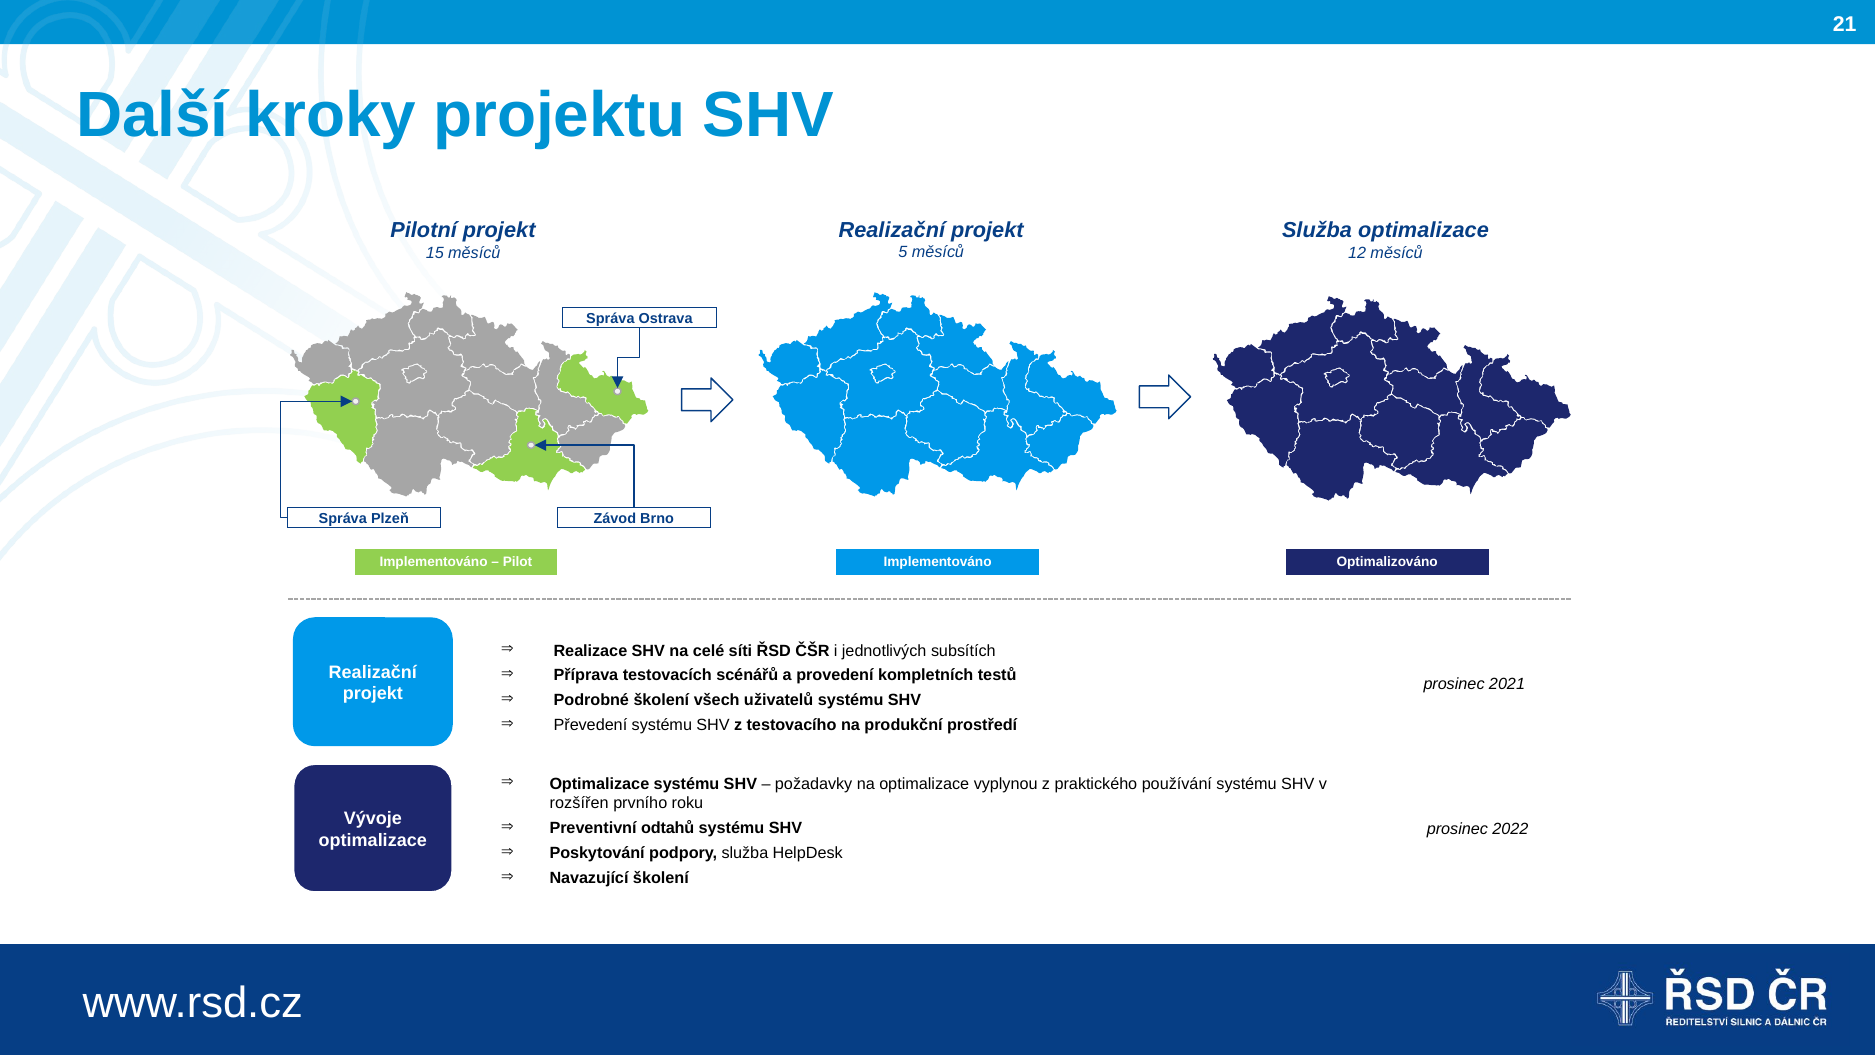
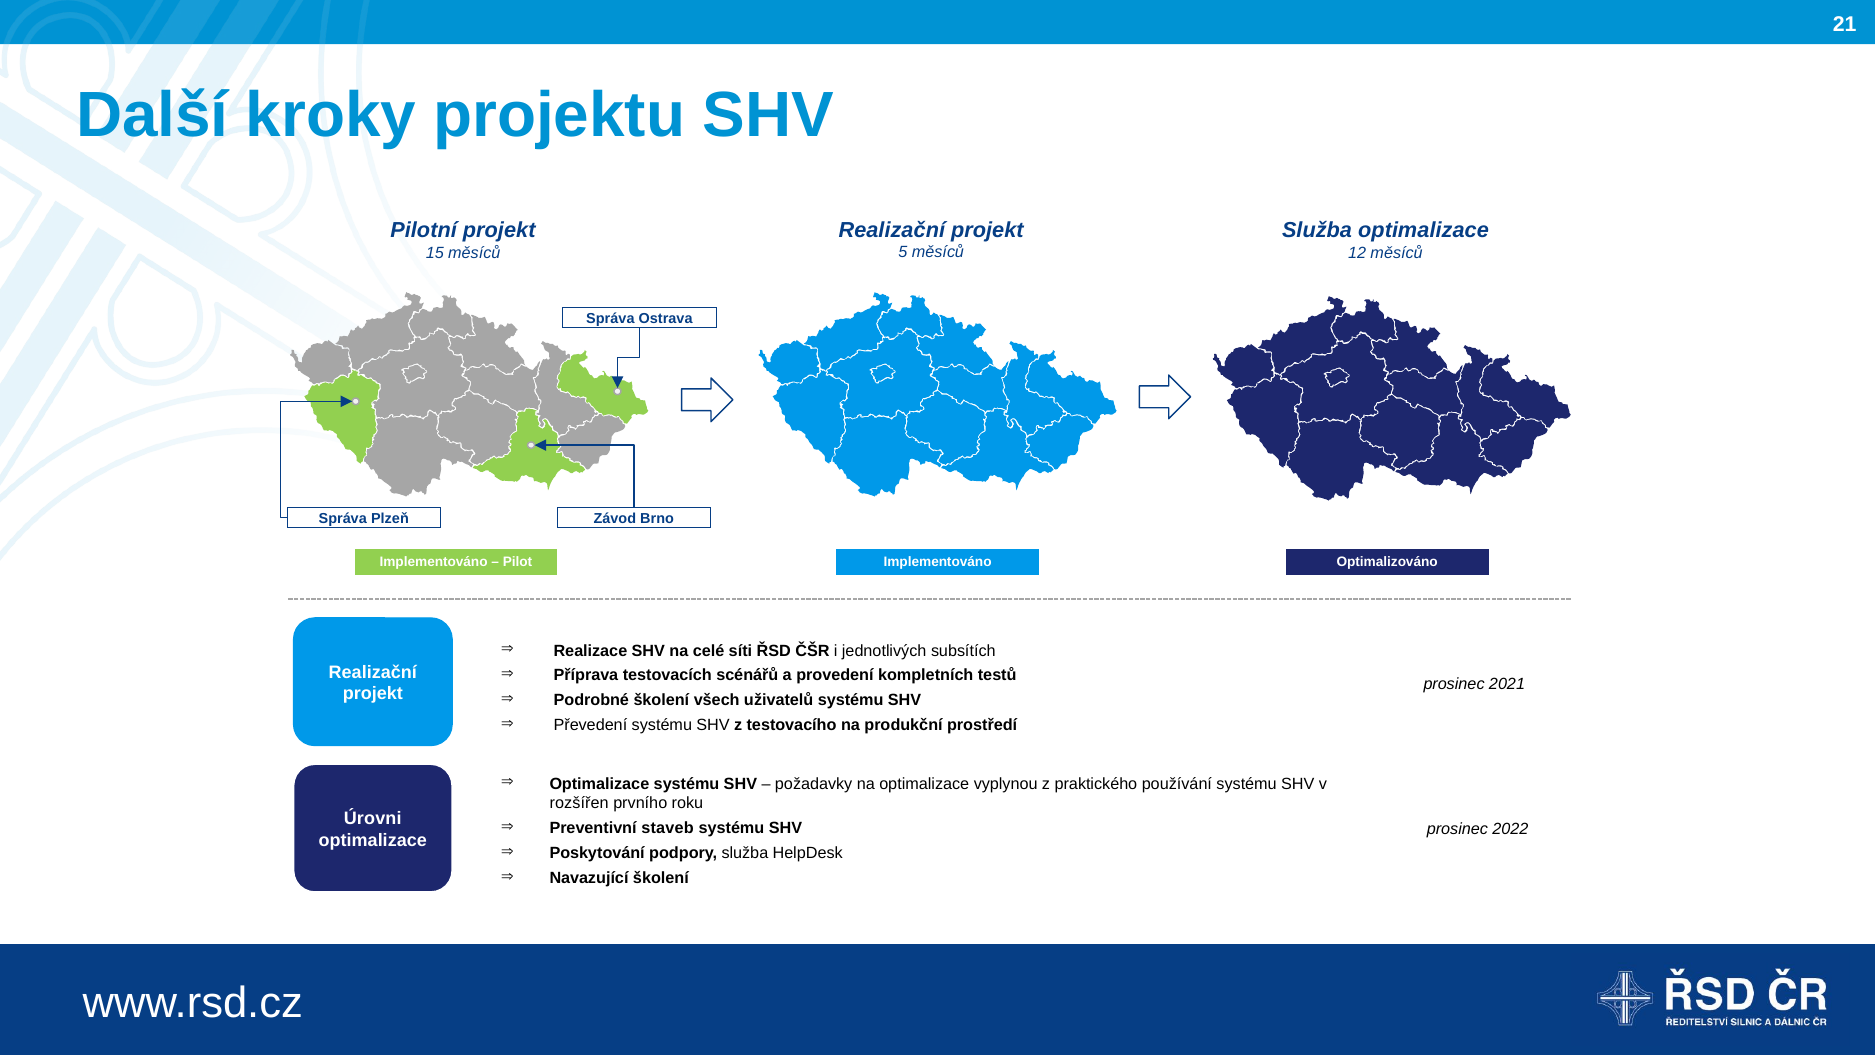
Vývoje: Vývoje -> Úrovni (373, 818)
odtahů: odtahů -> staveb (668, 828)
